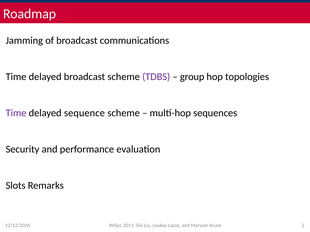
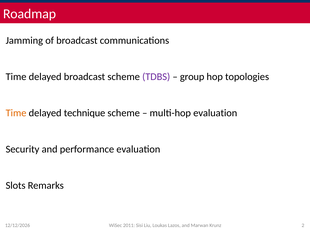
Time colour: purple -> orange (16, 113)
sequence: sequence -> technique (85, 113)
multi-hop sequences: sequences -> evaluation (215, 113)
